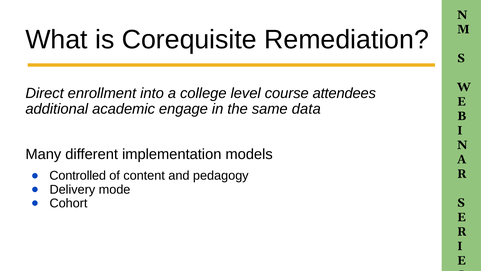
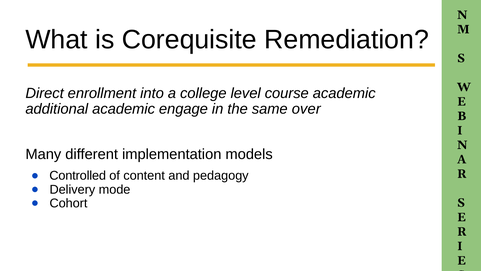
course attendees: attendees -> academic (344, 93)
data: data -> over (306, 109)
